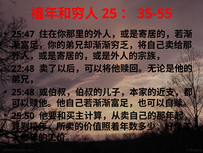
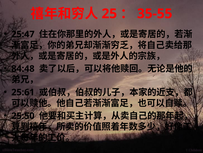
22:48: 22:48 -> 84:48 (23, 68)
25:48: 25:48 -> 25:61 (23, 92)
